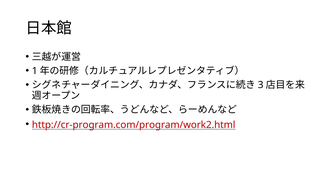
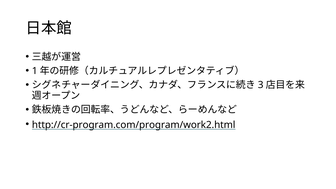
http://cr-program.com/program/work2.html colour: red -> black (134, 125)
